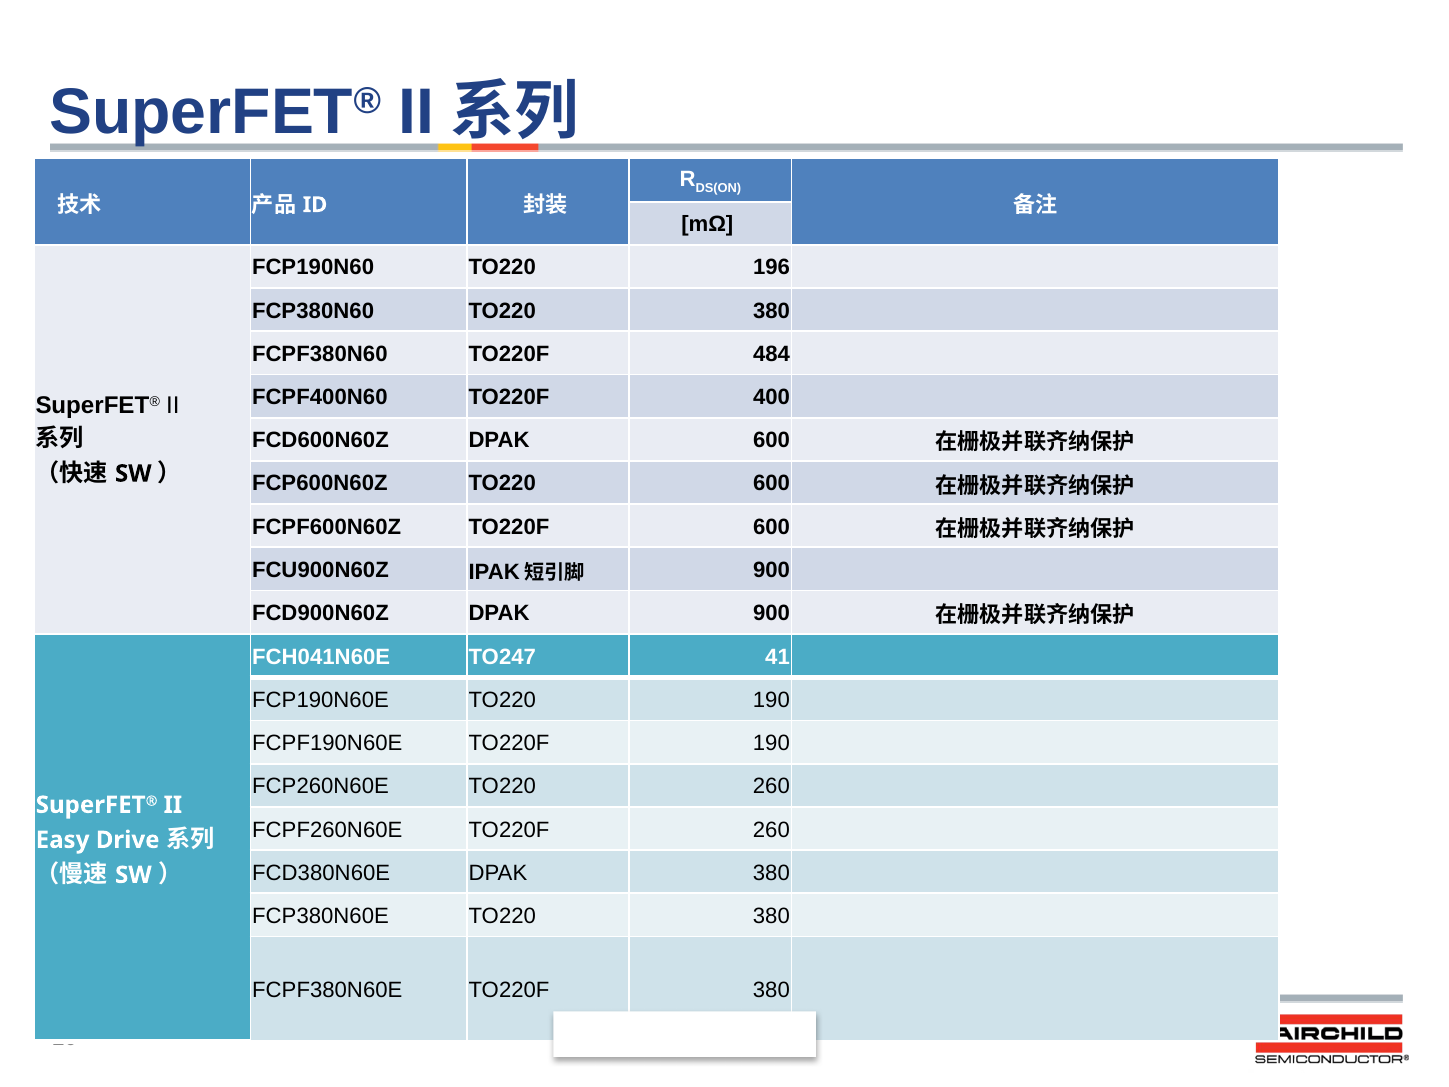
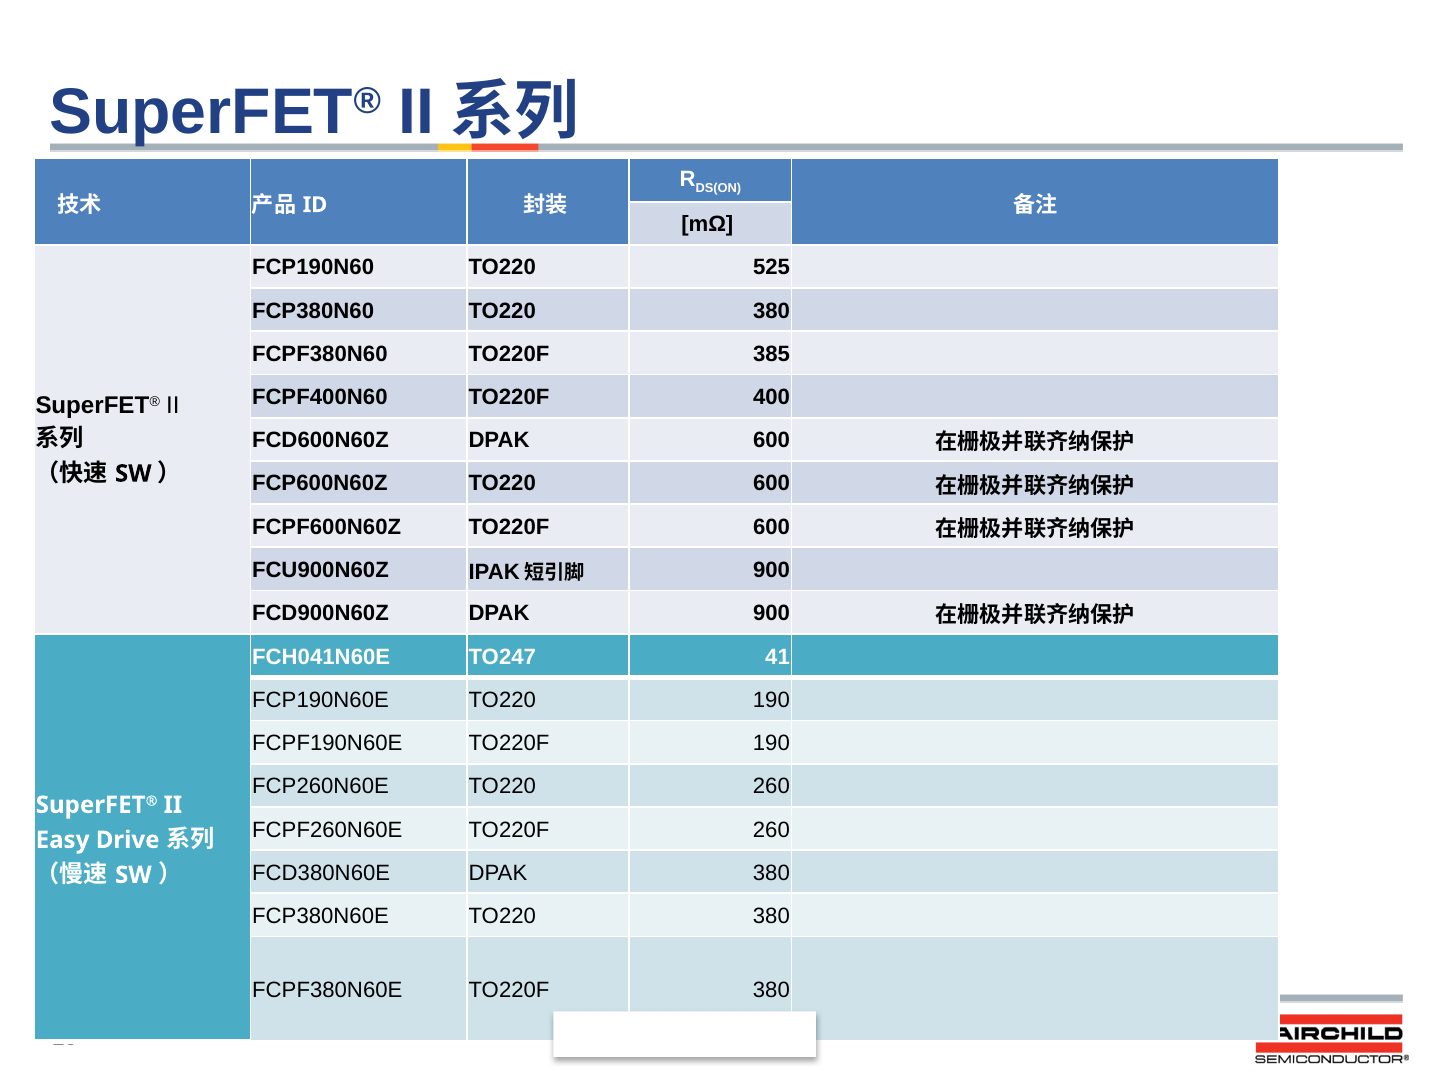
196: 196 -> 525 (771, 268)
484: 484 -> 385 (771, 354)
